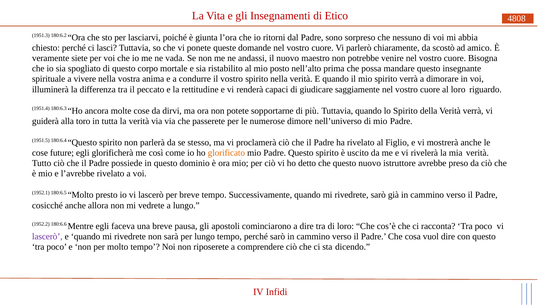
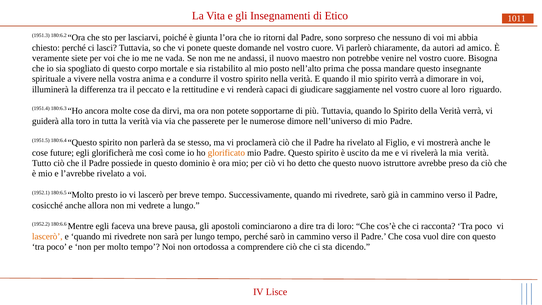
4808: 4808 -> 1011 (517, 19)
scostò: scostò -> autori (444, 48)
lascerò colour: purple -> orange (47, 237)
riposerete: riposerete -> ortodossa (211, 247)
Infidi: Infidi -> Lisce (277, 292)
